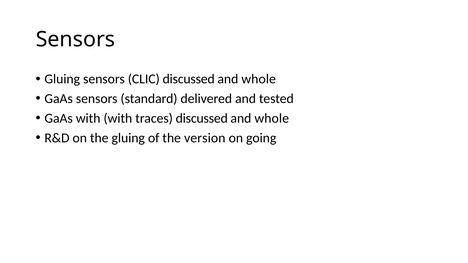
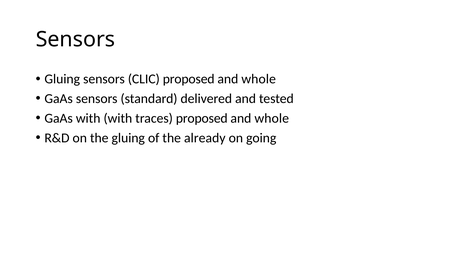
CLIC discussed: discussed -> proposed (189, 79)
traces discussed: discussed -> proposed (202, 118)
version: version -> already (205, 138)
